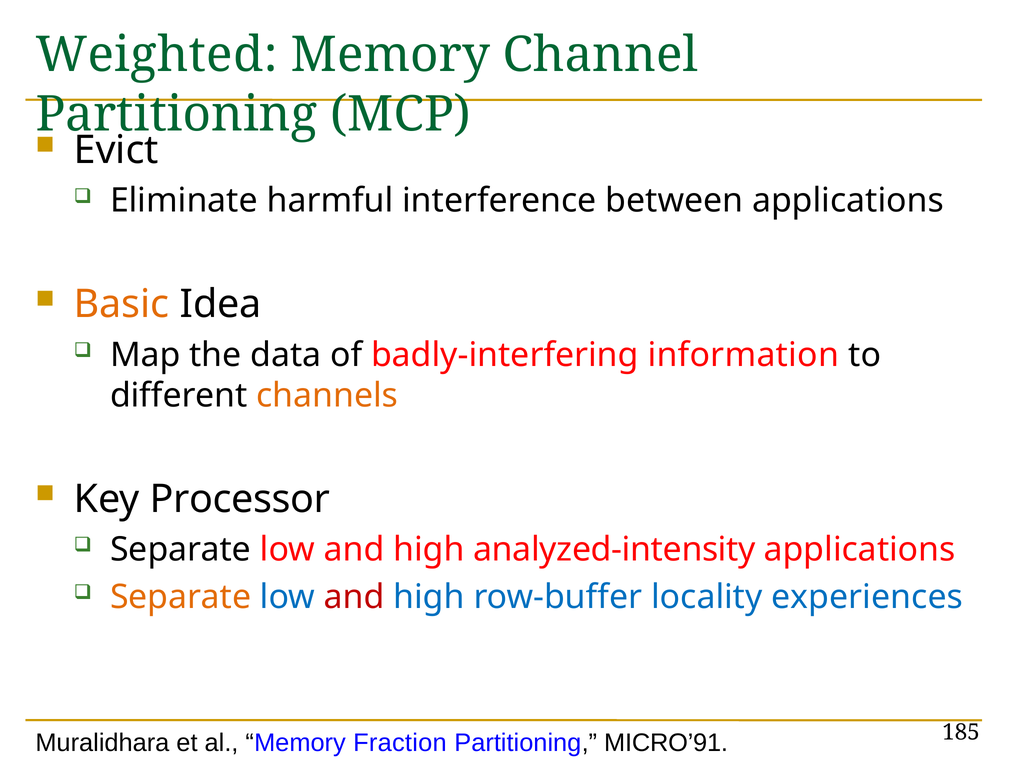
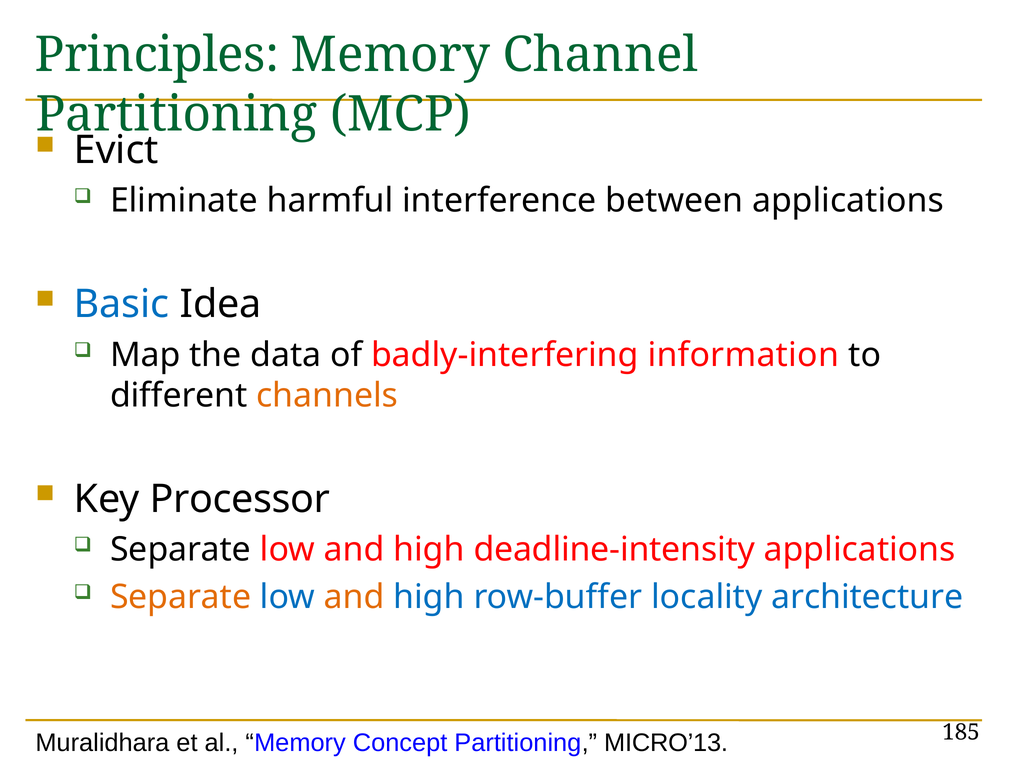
Weighted: Weighted -> Principles (157, 55)
Basic colour: orange -> blue (122, 304)
analyzed-intensity: analyzed-intensity -> deadline-intensity (614, 550)
and colour: red -> orange (354, 597)
experiences: experiences -> architecture (867, 597)
Fraction: Fraction -> Concept (400, 743)
MICRO’91: MICRO’91 -> MICRO’13 (666, 743)
